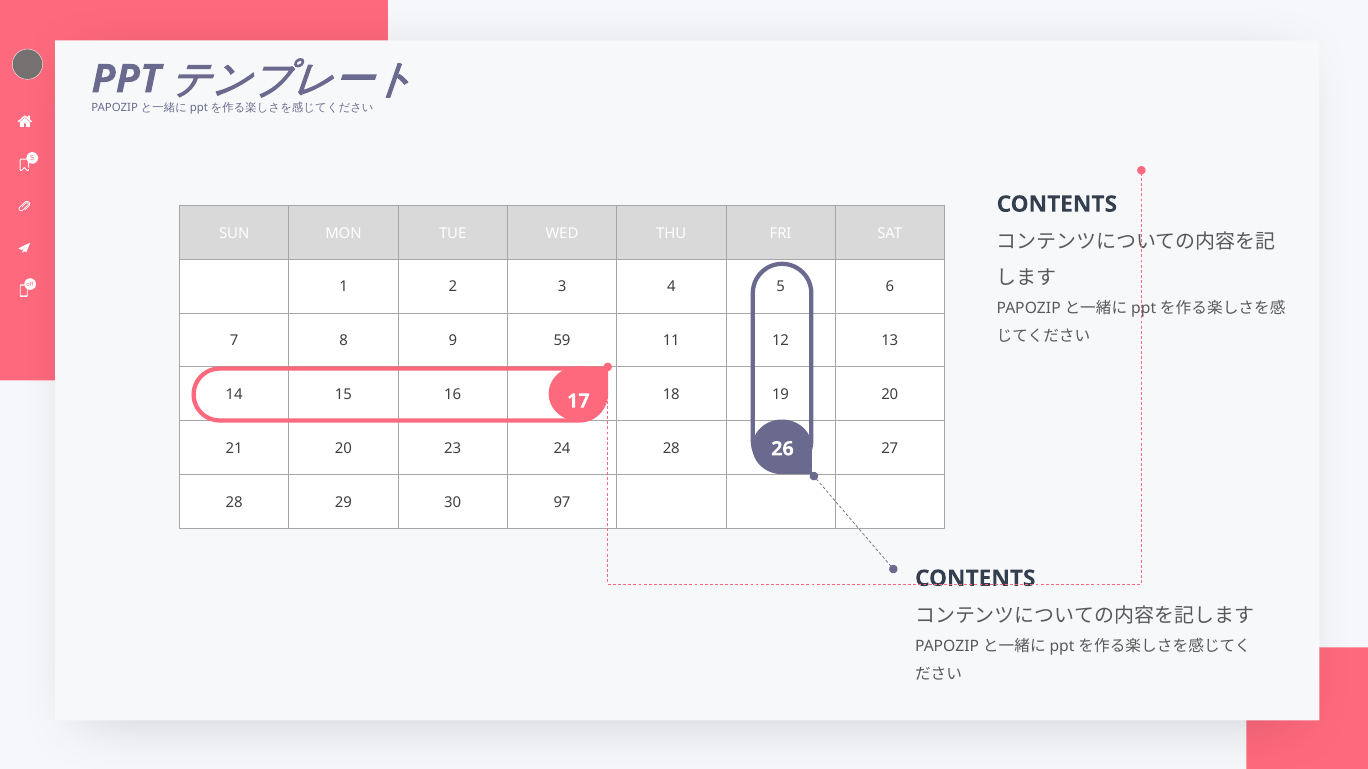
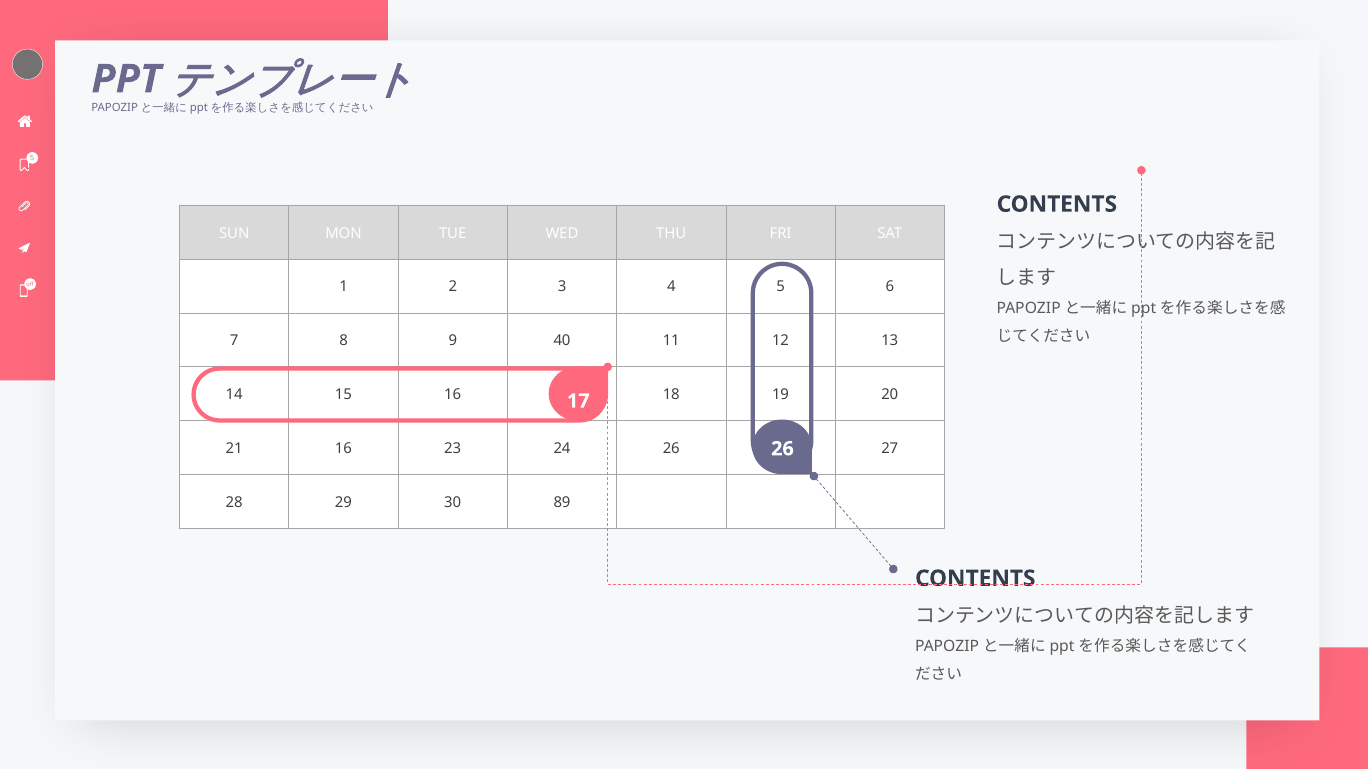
59: 59 -> 40 (562, 341)
21 20: 20 -> 16 (343, 449)
24 28: 28 -> 26 (671, 449)
97: 97 -> 89 (562, 502)
